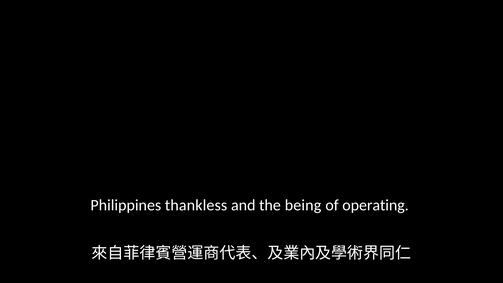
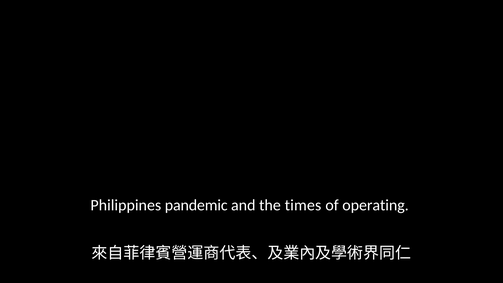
thankless: thankless -> pandemic (196, 205)
being: being -> times (303, 205)
